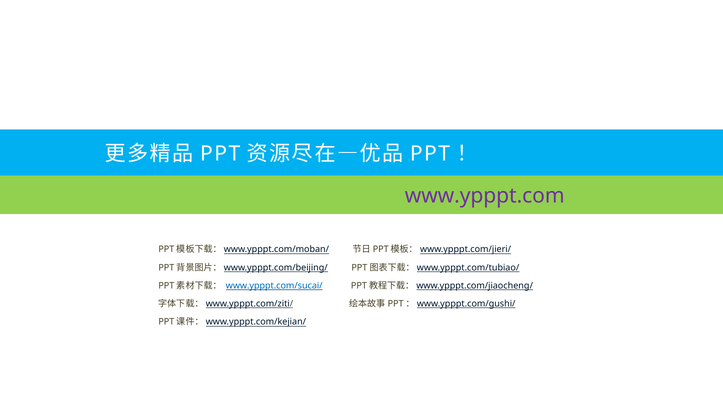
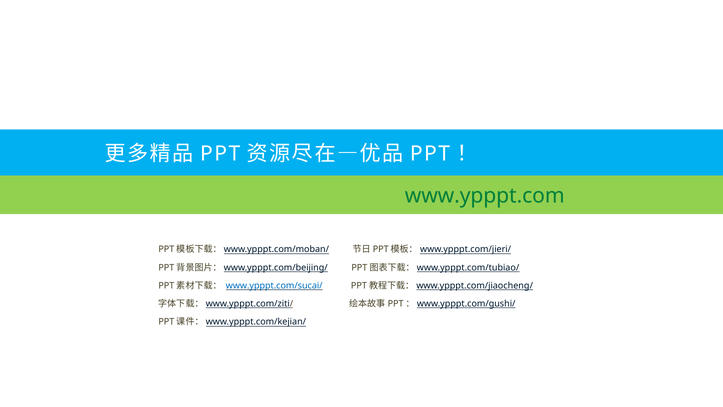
www.ypppt.com colour: purple -> green (485, 196)
